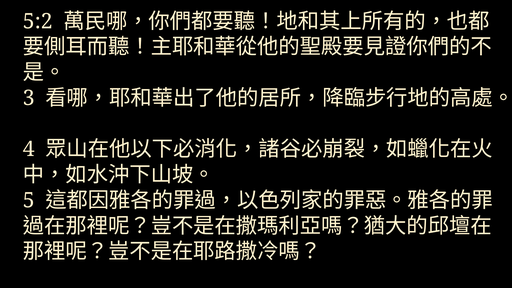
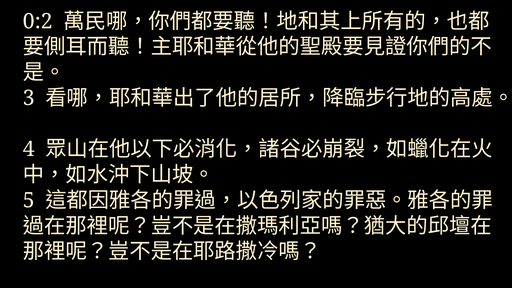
5:2: 5:2 -> 0:2 (38, 21)
